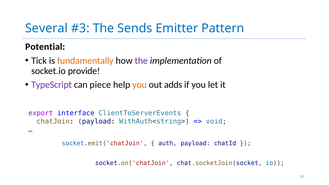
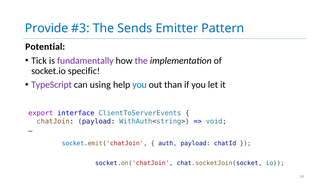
Several: Several -> Provide (47, 28)
fundamentally colour: orange -> purple (85, 61)
provide: provide -> specific (84, 71)
piece: piece -> using (100, 85)
you colour: orange -> blue (140, 85)
adds: adds -> than (173, 85)
